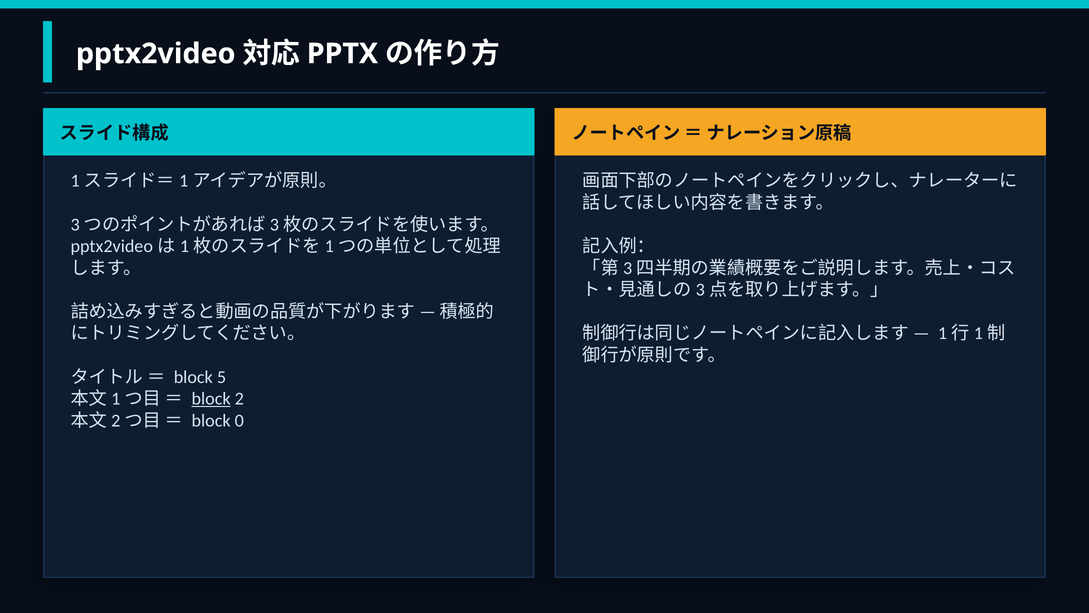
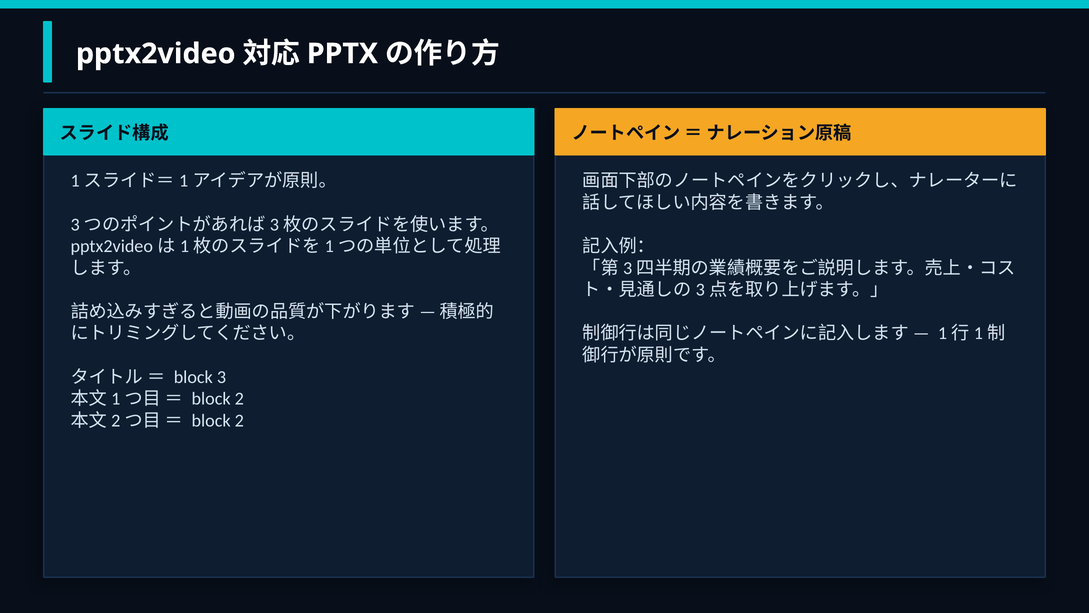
5: 5 -> 3 (222, 377)
block underline: present -> none (211, 399)
0: 0 -> 2 (239, 420)
